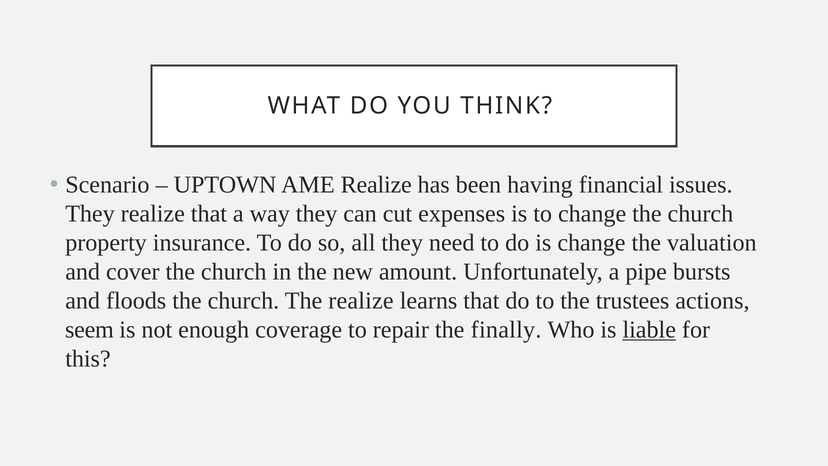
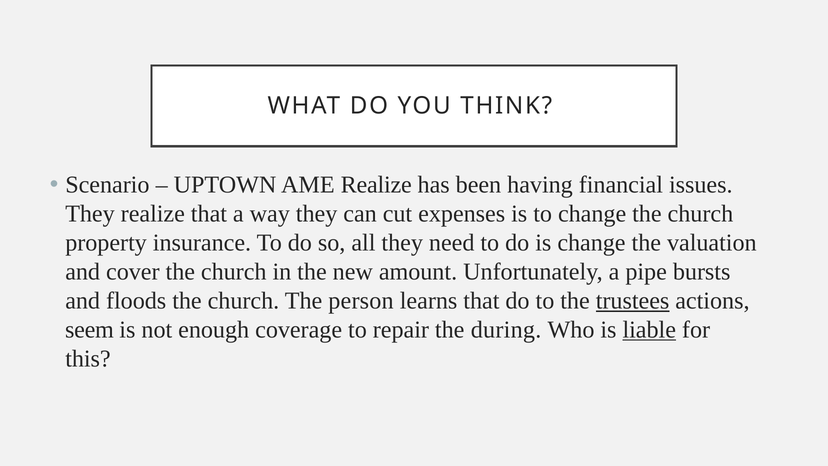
The realize: realize -> person (361, 301)
trustees underline: none -> present (633, 301)
finally: finally -> during (506, 329)
